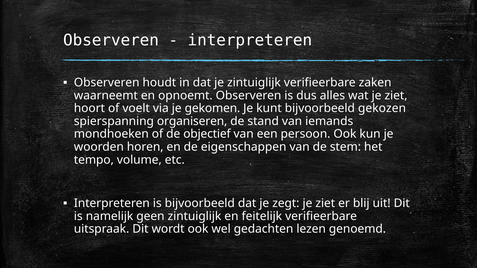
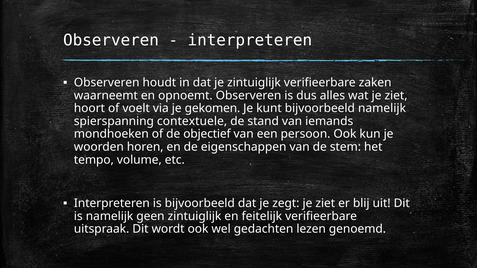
bijvoorbeeld gekozen: gekozen -> namelijk (382, 108)
organiseren: organiseren -> contextuele (192, 121)
